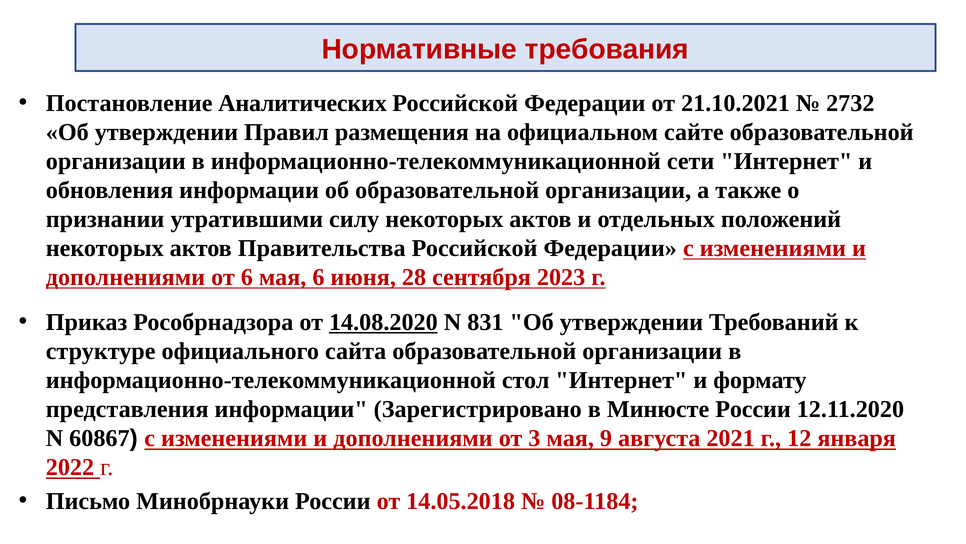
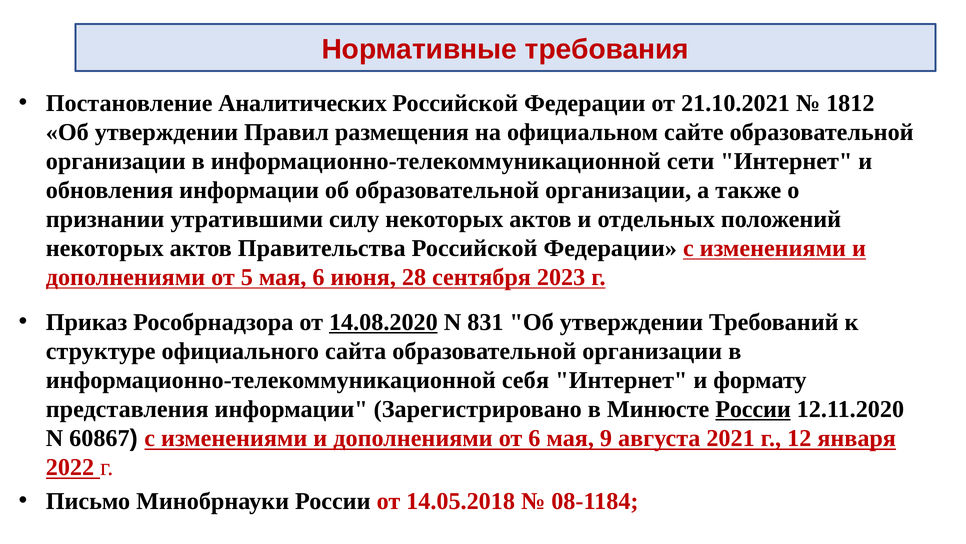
2732: 2732 -> 1812 (850, 103)
от 6: 6 -> 5 (247, 277)
стол: стол -> себя (525, 380)
России underline: none -> present (753, 409)
от 3: 3 -> 6 (534, 438)
